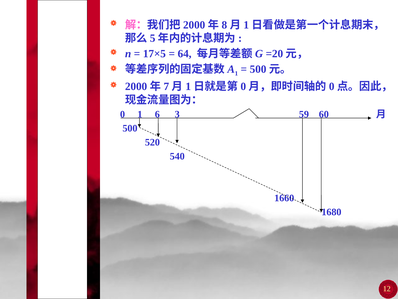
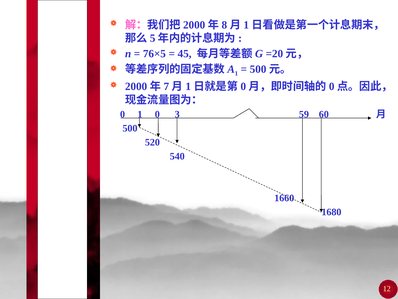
17×5: 17×5 -> 76×5 (154, 54)
64: 64 -> 45 (185, 54)
1 6: 6 -> 0 (157, 114)
